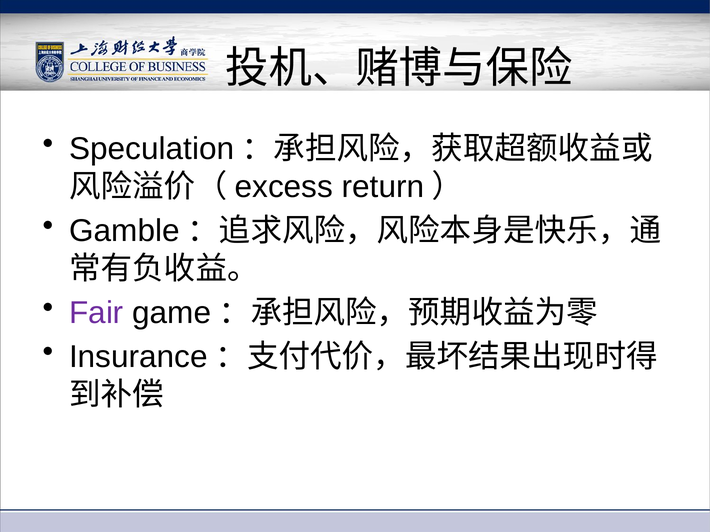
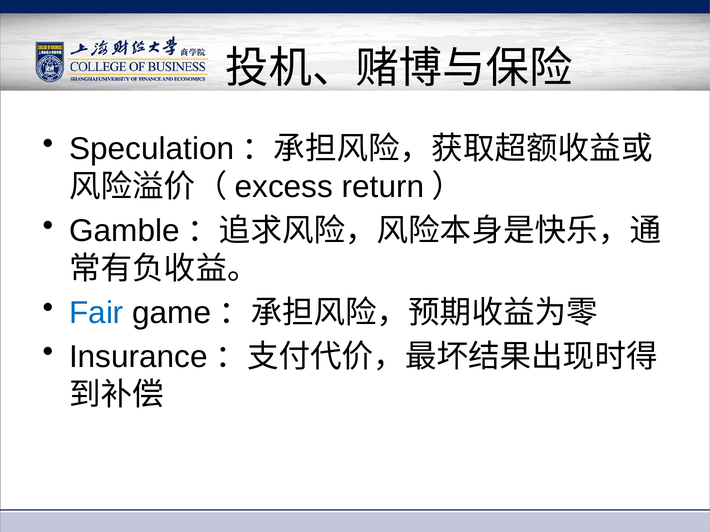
Fair colour: purple -> blue (96, 313)
